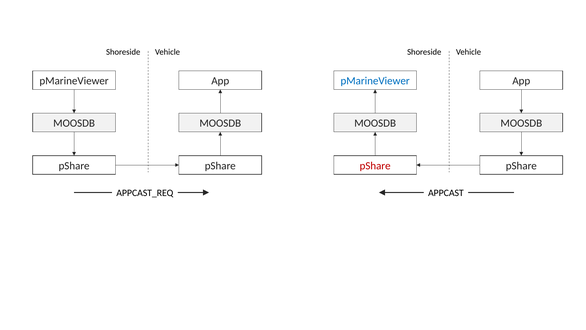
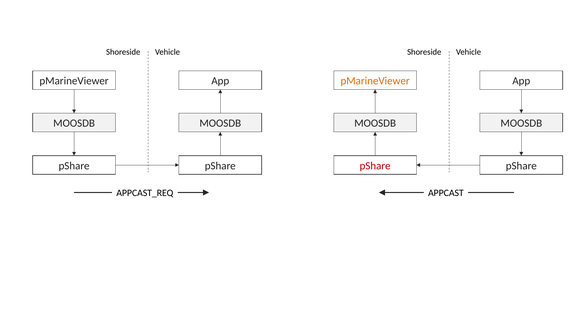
pMarineViewer colour: blue -> orange (375, 81)
